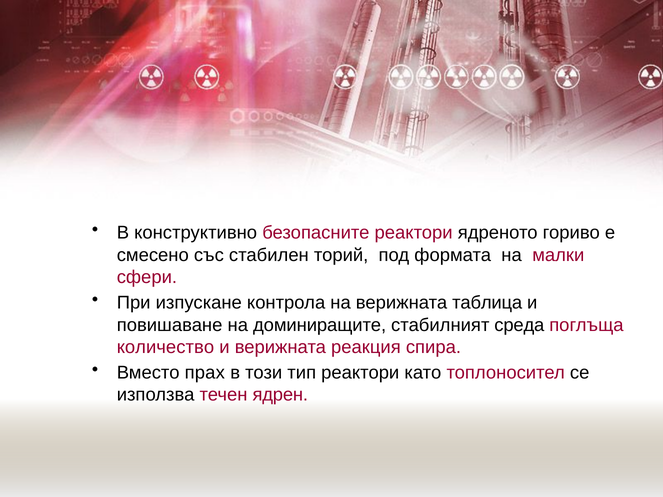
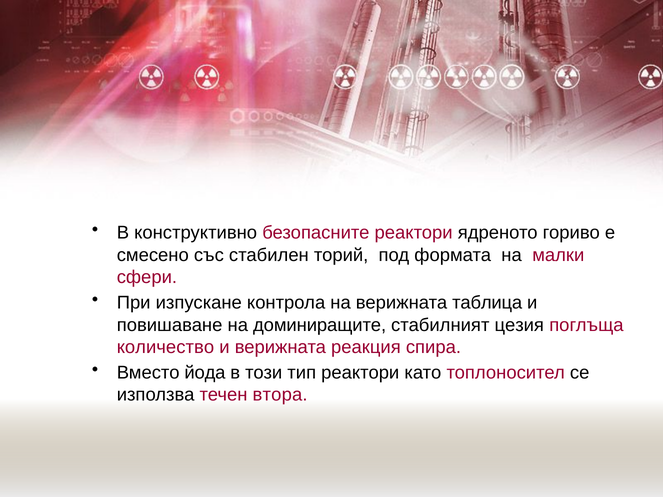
среда: среда -> цезия (519, 325)
прах: прах -> йода (205, 373)
ядрен: ядрен -> втора (280, 395)
